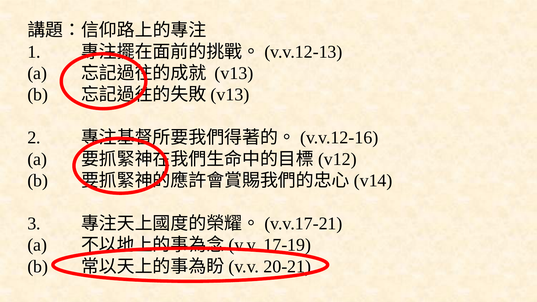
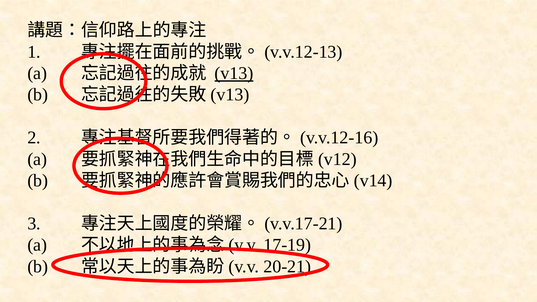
v13 underline: none -> present (234, 73)
